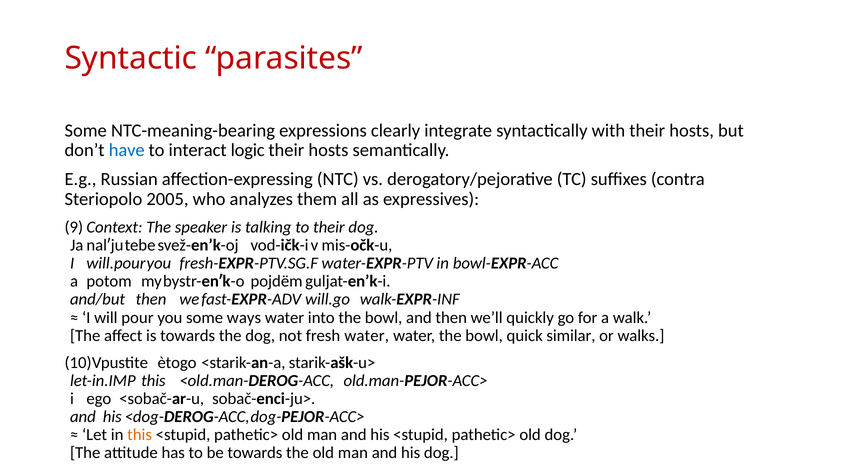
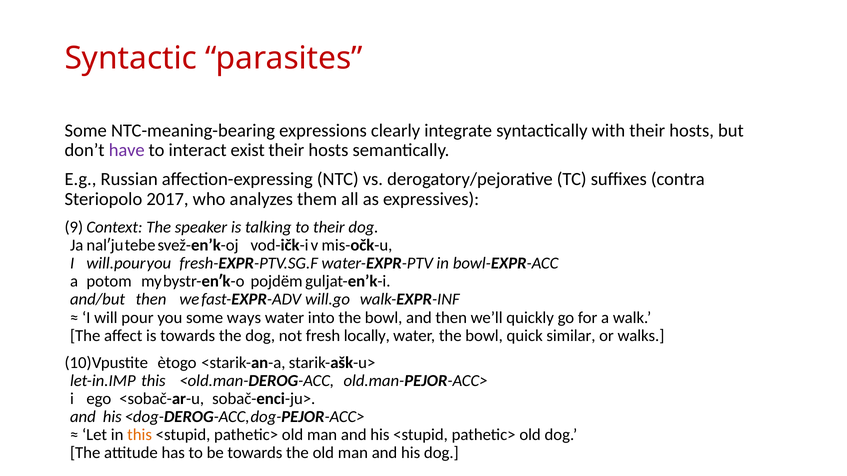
have colour: blue -> purple (127, 151)
logic: logic -> exist (248, 151)
2005: 2005 -> 2017 (167, 199)
fresh water: water -> locally (367, 336)
